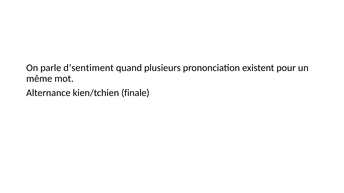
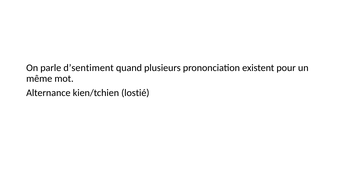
finale: finale -> lostié (135, 93)
